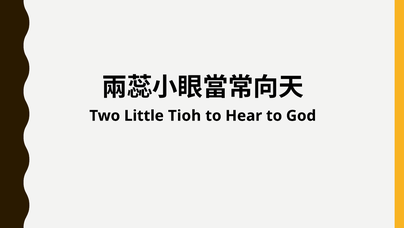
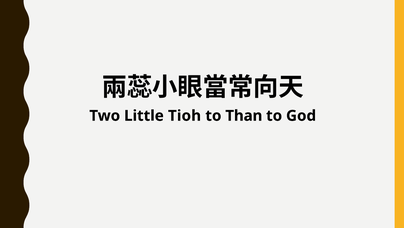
Hear: Hear -> Than (244, 115)
